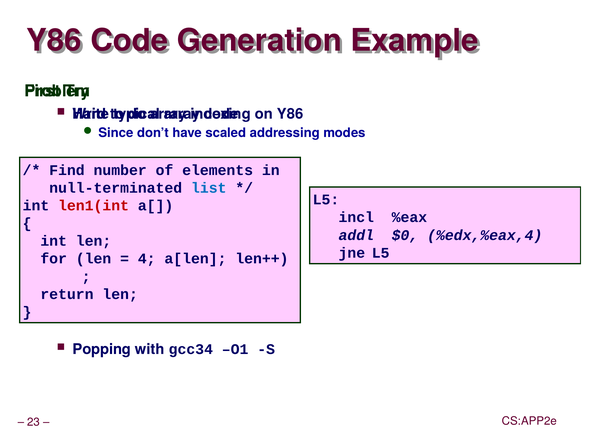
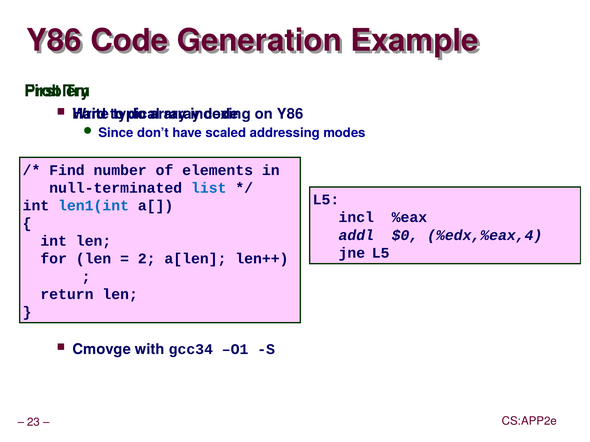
len1(int colour: red -> blue (94, 206)
4: 4 -> 2 (147, 259)
Popping: Popping -> Cmovge (102, 350)
